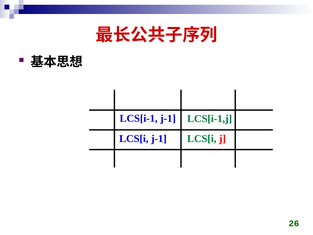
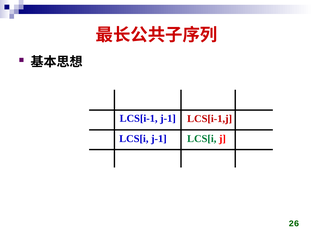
LCS[i-1,j colour: green -> red (210, 118)
